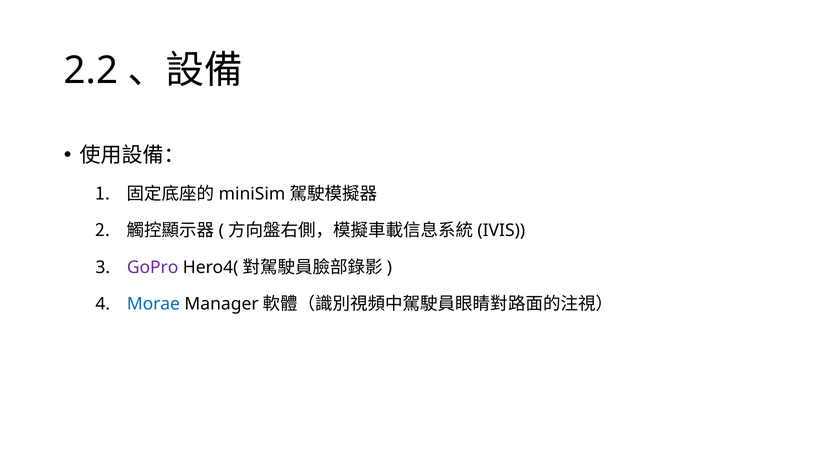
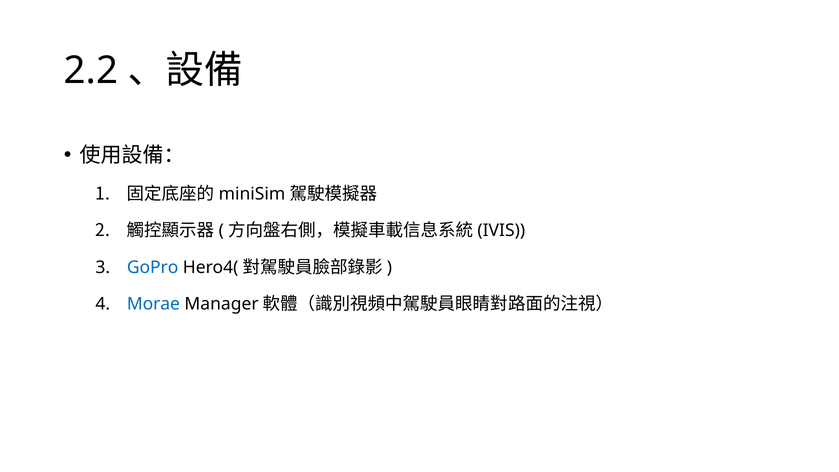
GoPro colour: purple -> blue (153, 267)
